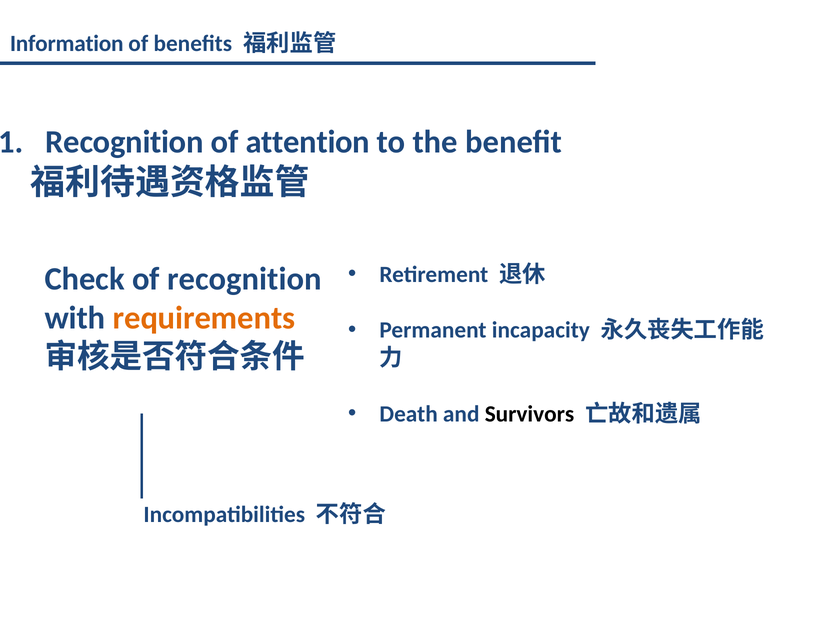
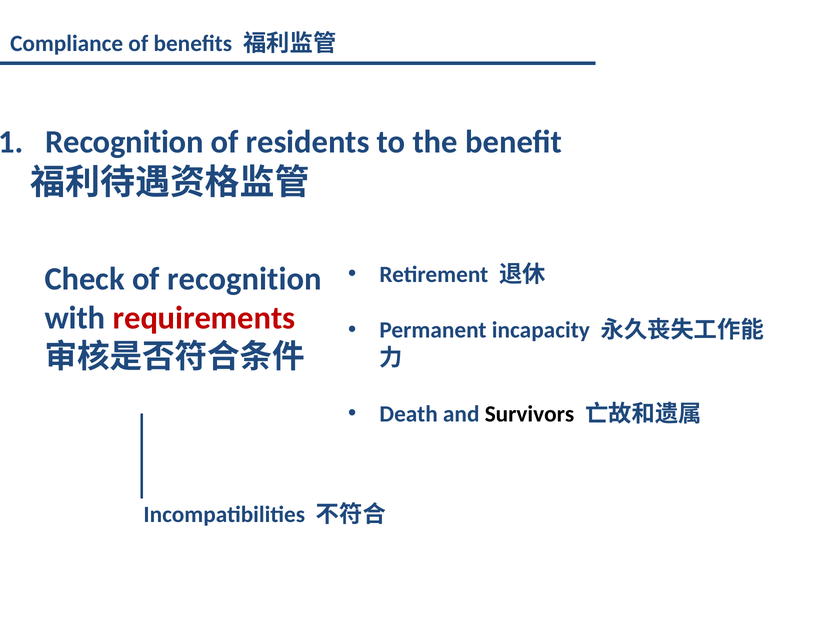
Information: Information -> Compliance (67, 44)
attention: attention -> residents (308, 142)
requirements colour: orange -> red (204, 318)
